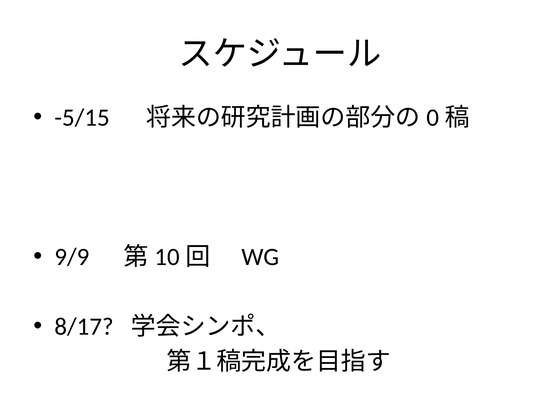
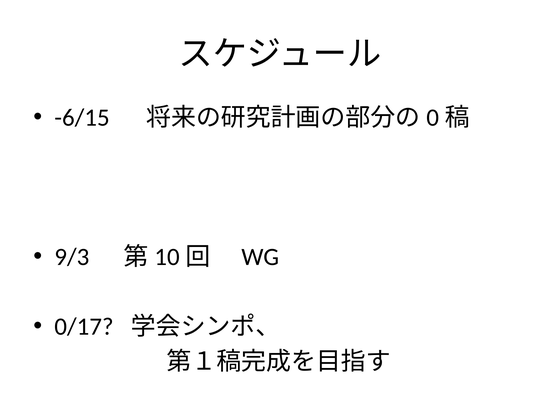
-5/15: -5/15 -> -6/15 (82, 117)
9/9: 9/9 -> 9/3 (72, 257)
8/17: 8/17 -> 0/17 (84, 327)
